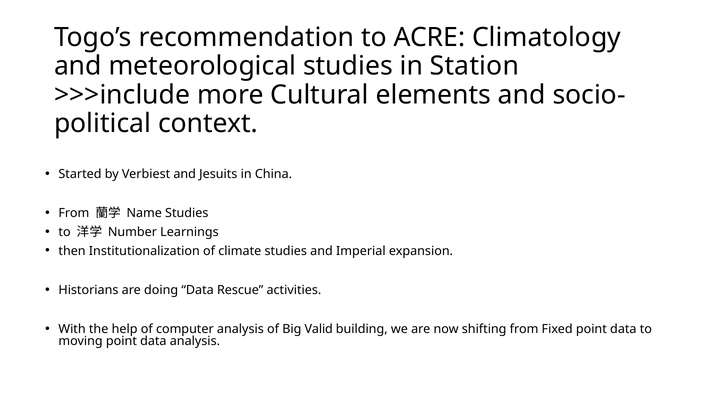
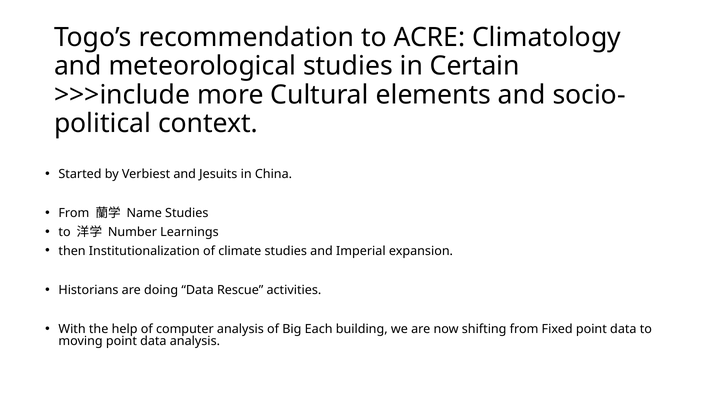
Station: Station -> Certain (475, 66)
Valid: Valid -> Each (319, 329)
